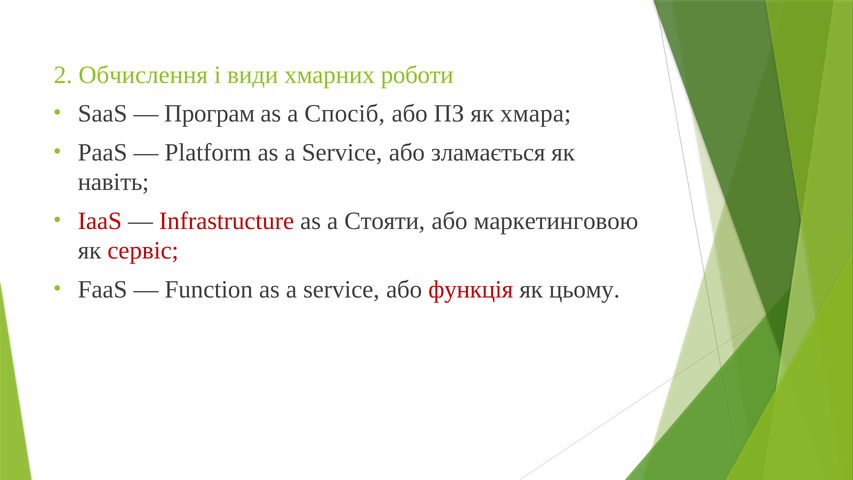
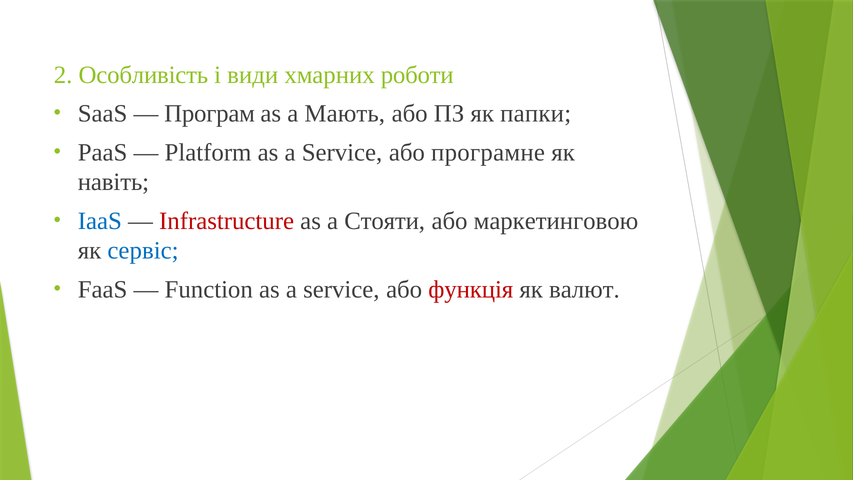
Обчислення: Обчислення -> Особливість (143, 75)
Спосіб: Спосіб -> Мають (345, 114)
хмара: хмара -> папки (536, 114)
зламається: зламається -> програмне (488, 152)
IaaS colour: red -> blue (100, 221)
сервіс colour: red -> blue (143, 251)
цьому: цьому -> валют (584, 289)
